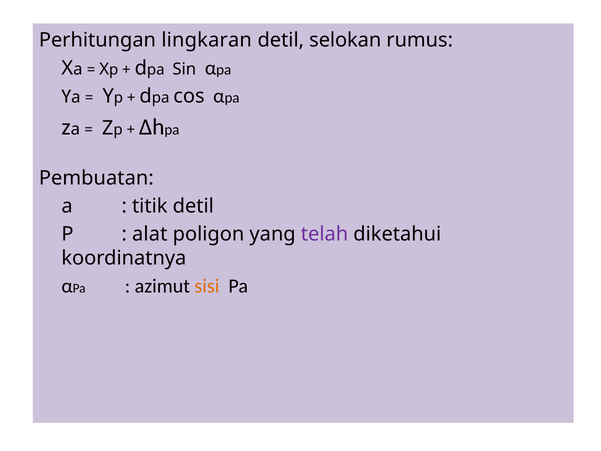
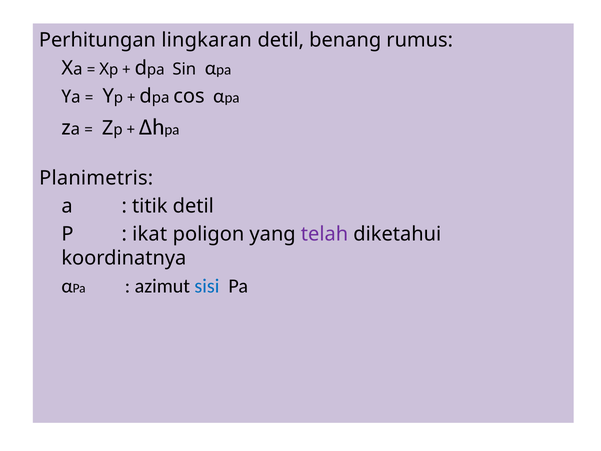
selokan: selokan -> benang (345, 40)
Pembuatan: Pembuatan -> Planimetris (96, 178)
alat: alat -> ikat (150, 234)
sisi colour: orange -> blue (207, 286)
